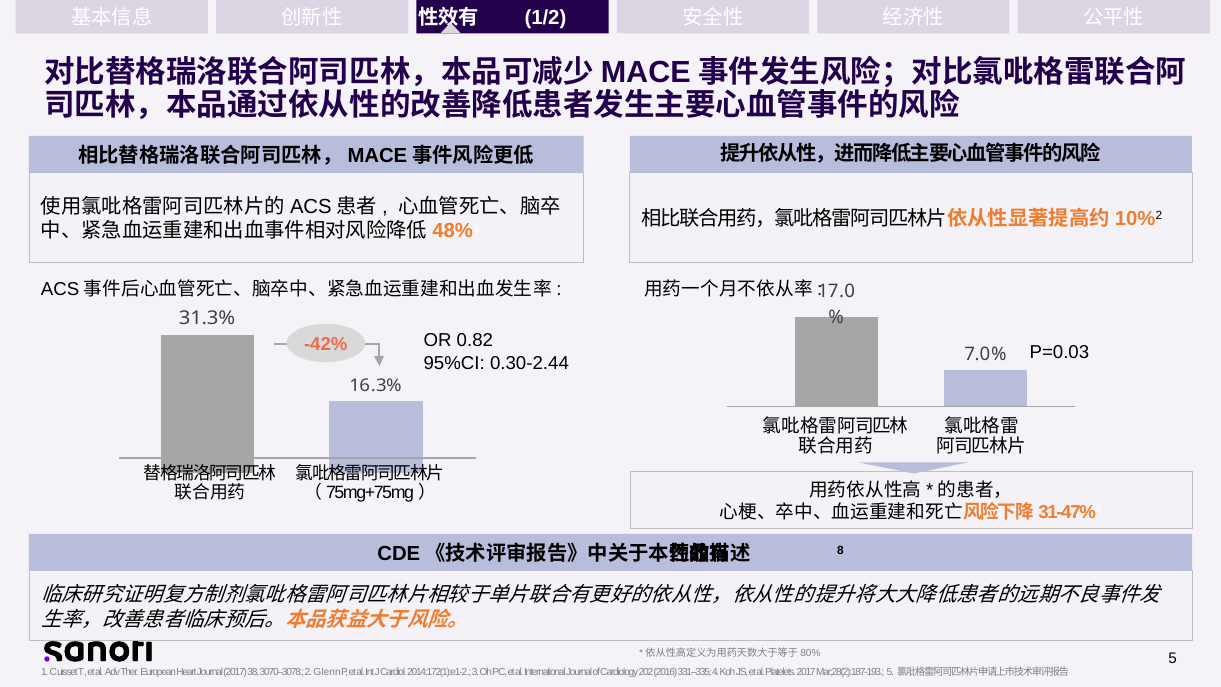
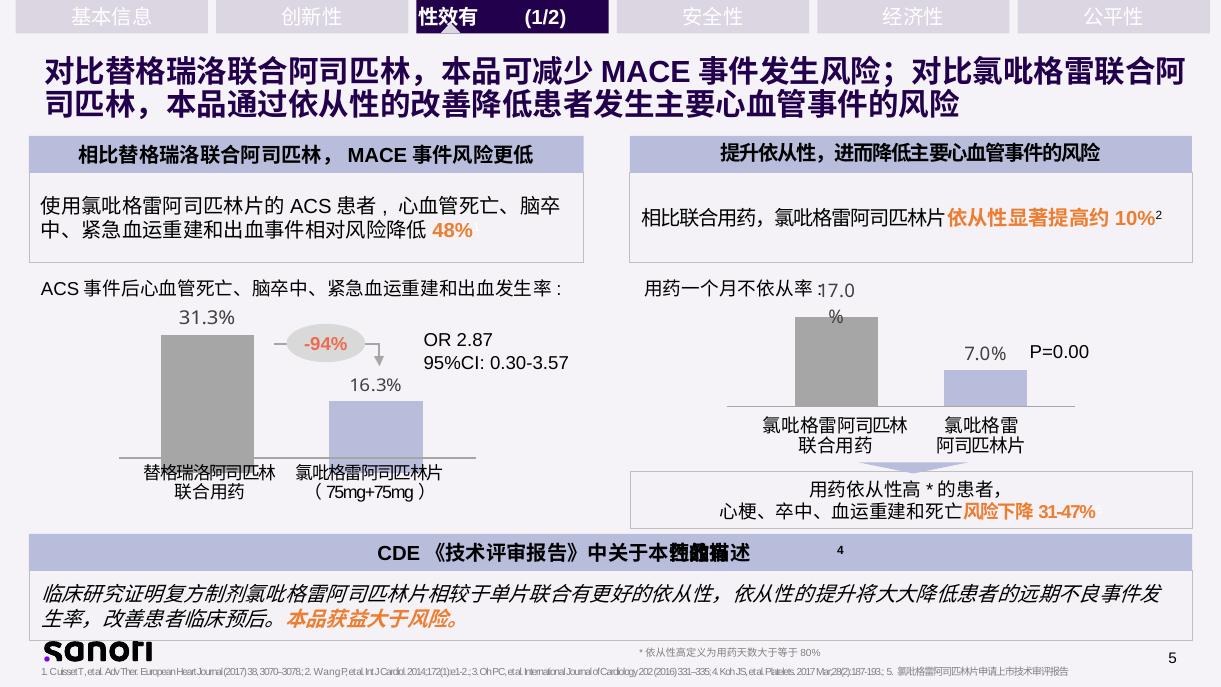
0.82: 0.82 -> 2.87 (475, 341)
-42%: -42% -> -94% (326, 344)
P=0.03: P=0.03 -> P=0.00 (1059, 353)
0.30-2.44: 0.30-2.44 -> 0.30-3.57 (529, 363)
8: 8 -> 4 (840, 550)
Glenn: Glenn -> Wang (327, 672)
